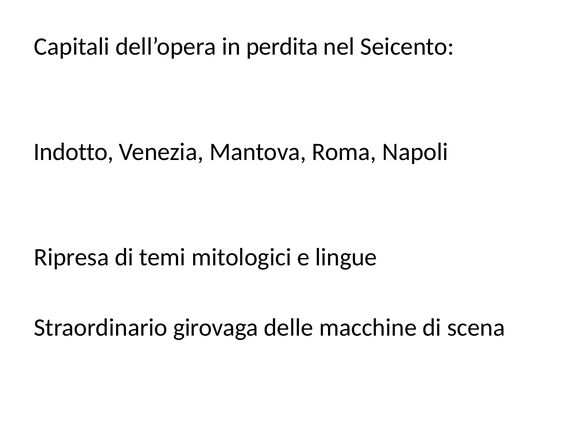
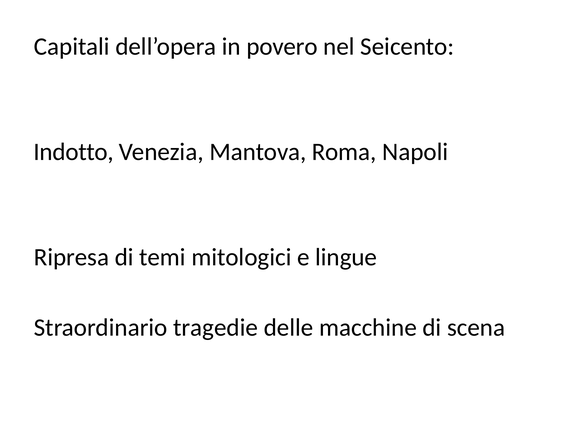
perdita: perdita -> povero (282, 46)
girovaga: girovaga -> tragedie (216, 327)
